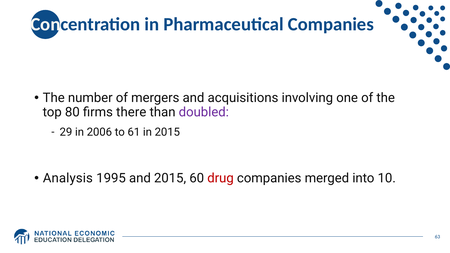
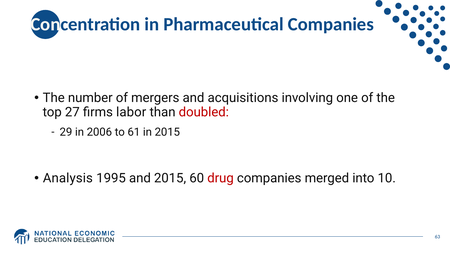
80: 80 -> 27 (72, 112)
there: there -> labor (131, 112)
doubled colour: purple -> red (204, 112)
